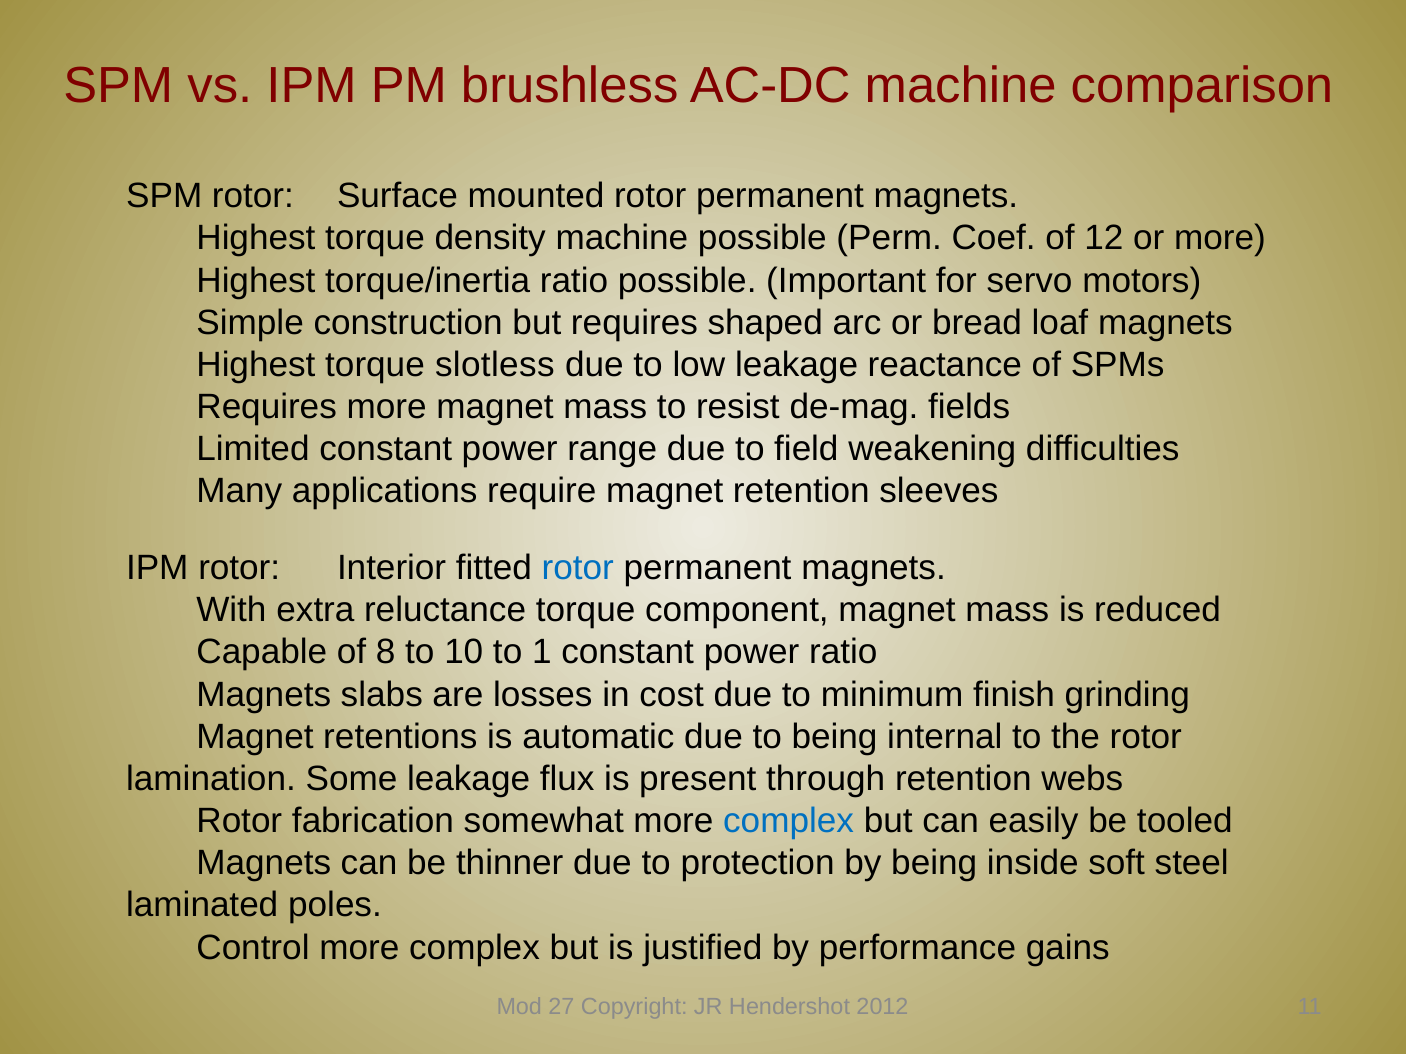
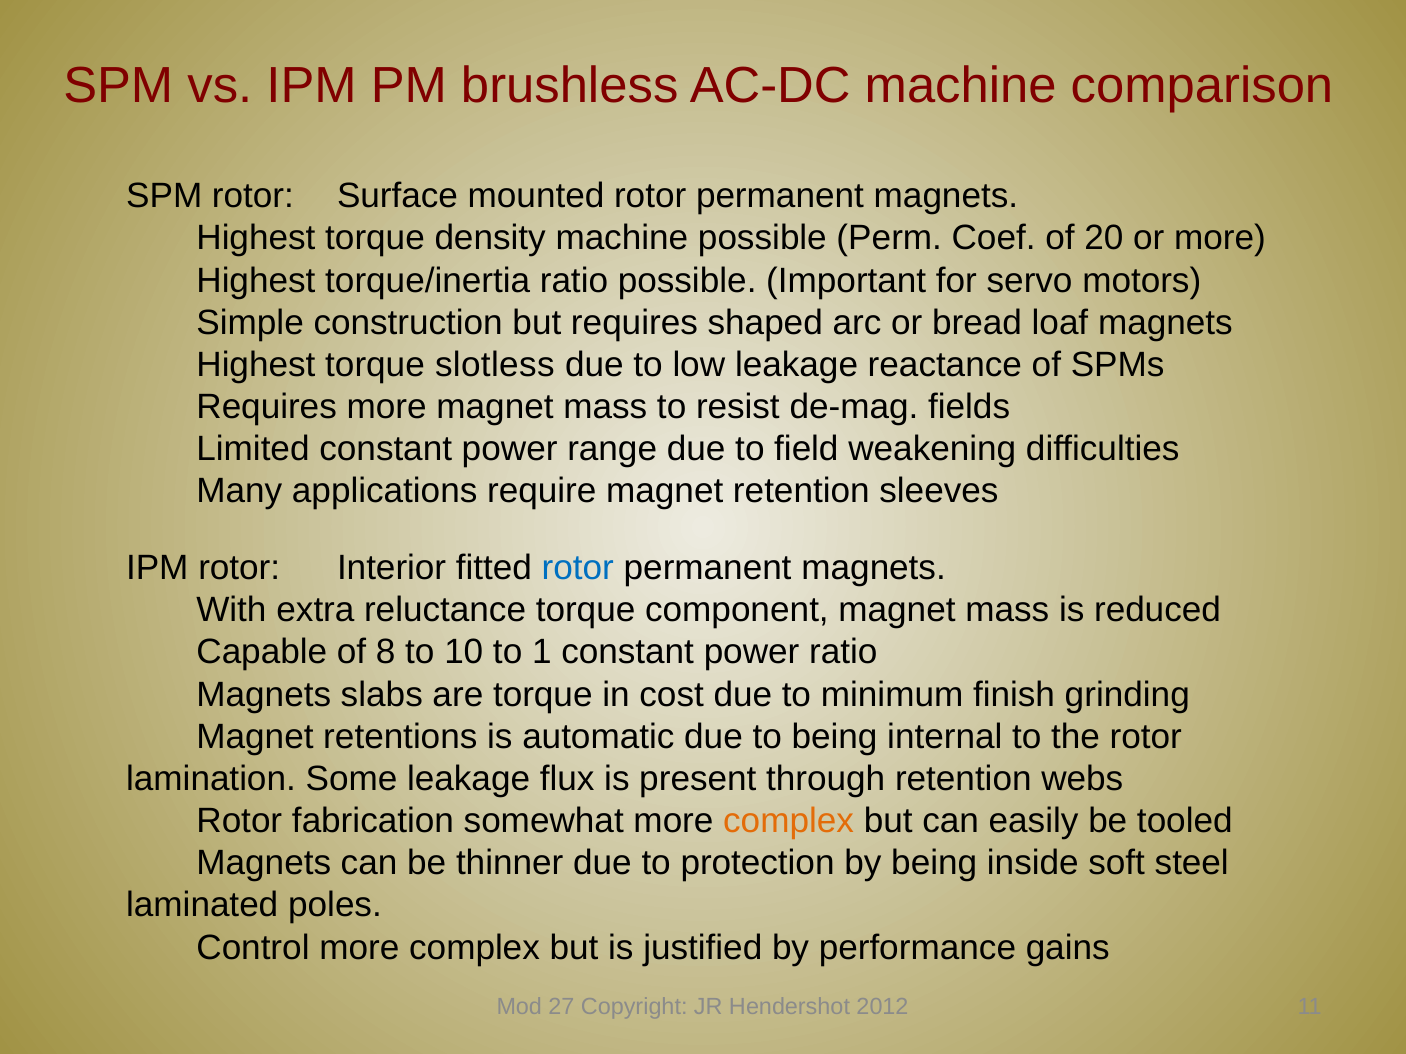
12: 12 -> 20 (1104, 238)
are losses: losses -> torque (543, 695)
complex colour: blue -> orange (789, 821)
